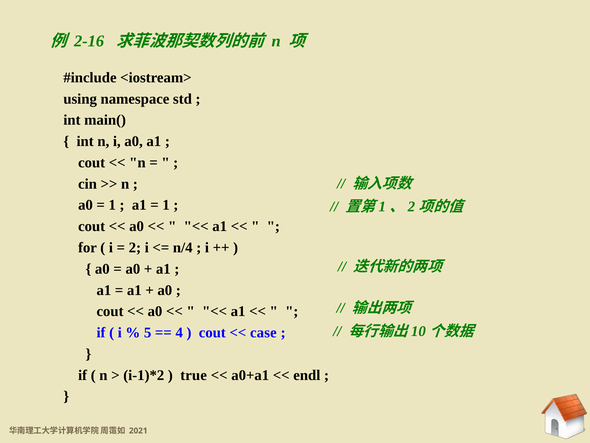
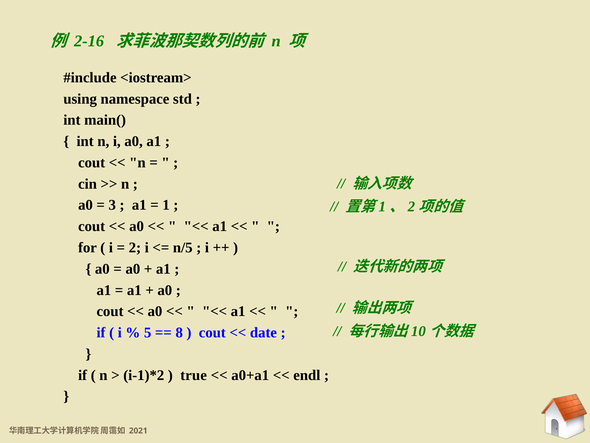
1: 1 -> 3 (112, 205)
n/4: n/4 -> n/5 (183, 247)
4: 4 -> 8 (179, 332)
case: case -> date (263, 332)
